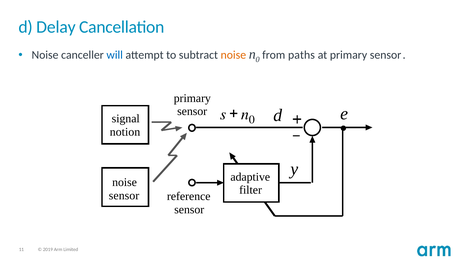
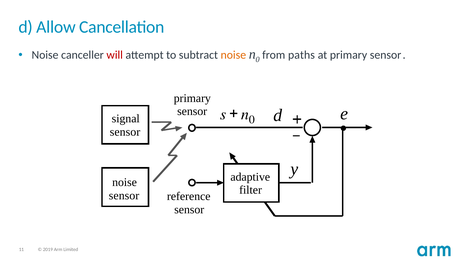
Delay: Delay -> Allow (56, 27)
will colour: blue -> red (115, 55)
notion: notion -> sensor (125, 132)
